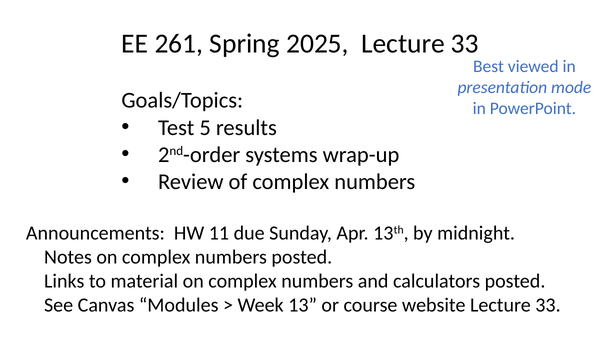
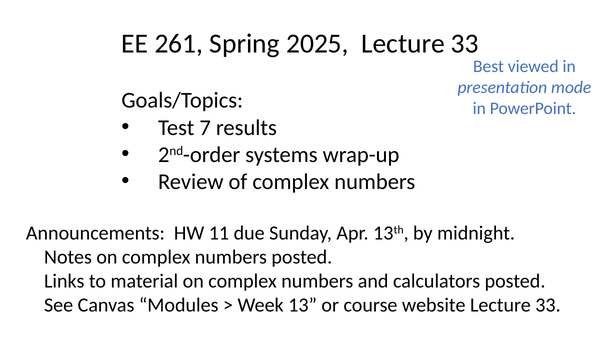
5: 5 -> 7 (205, 128)
